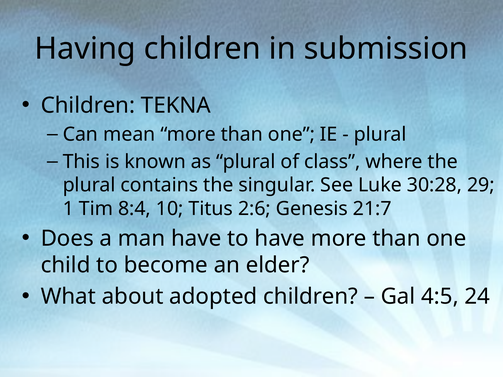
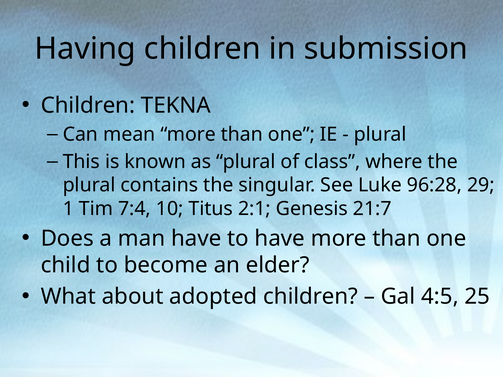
30:28: 30:28 -> 96:28 (435, 185)
8:4: 8:4 -> 7:4 (134, 209)
2:6: 2:6 -> 2:1 (254, 209)
24: 24 -> 25 (477, 297)
